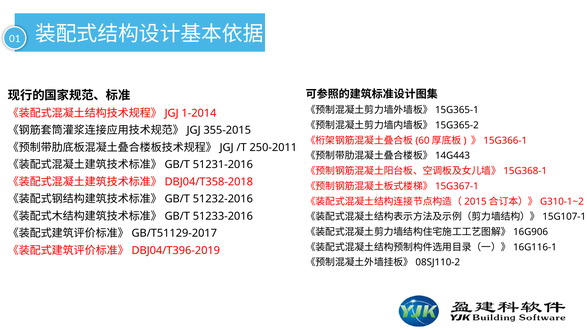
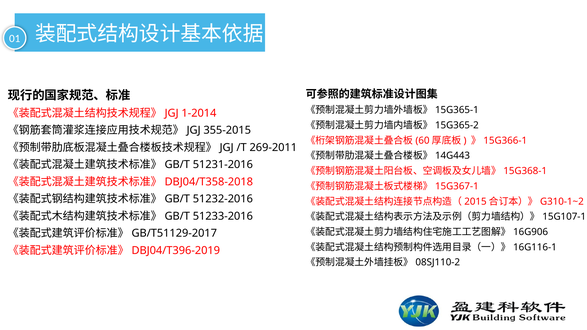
250-2011: 250-2011 -> 269-2011 (273, 148)
